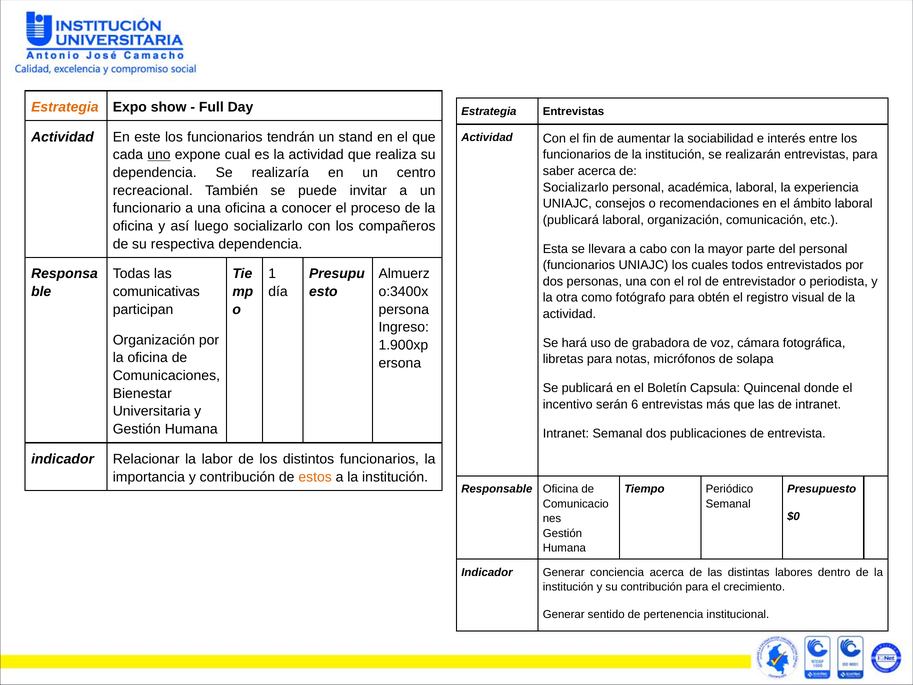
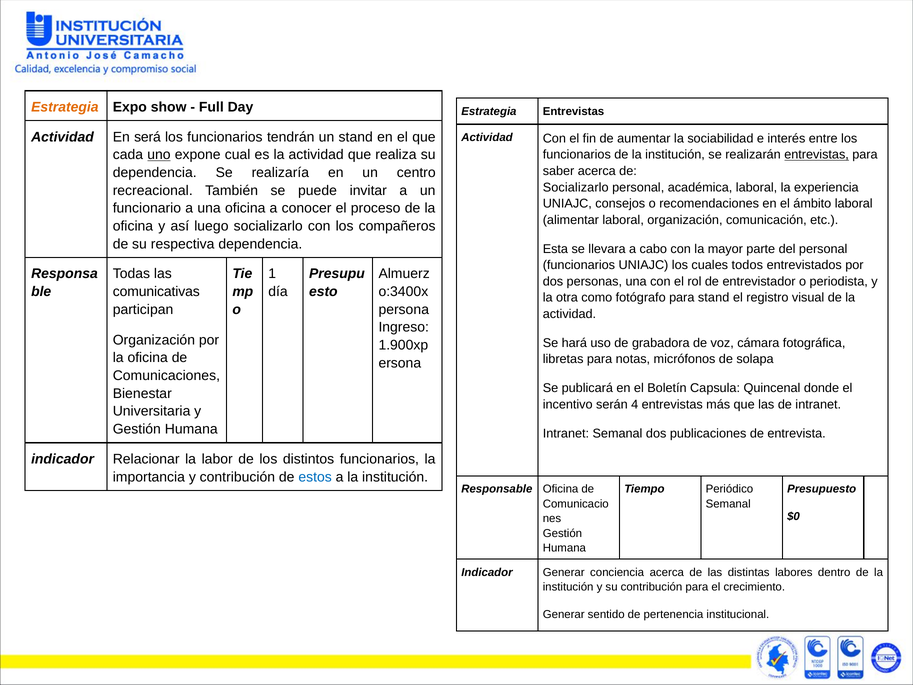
este: este -> será (147, 137)
entrevistas underline: none -> present (817, 155)
publicará: publicará -> alimentar (571, 220)
para obtén: obtén -> stand (714, 298)
6: 6 -> 4 (635, 404)
estos colour: orange -> blue (315, 477)
